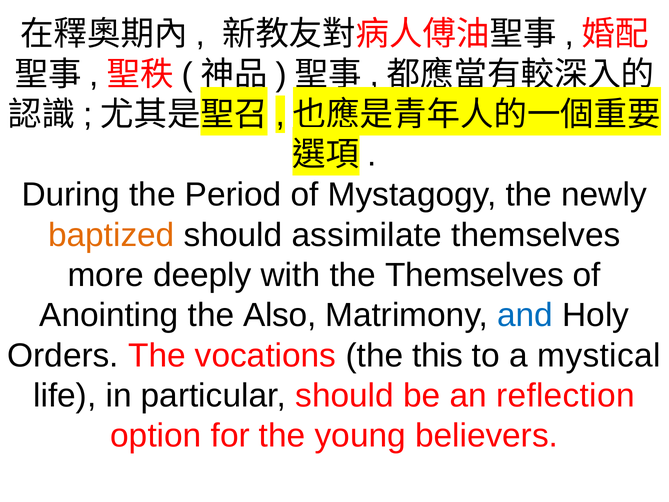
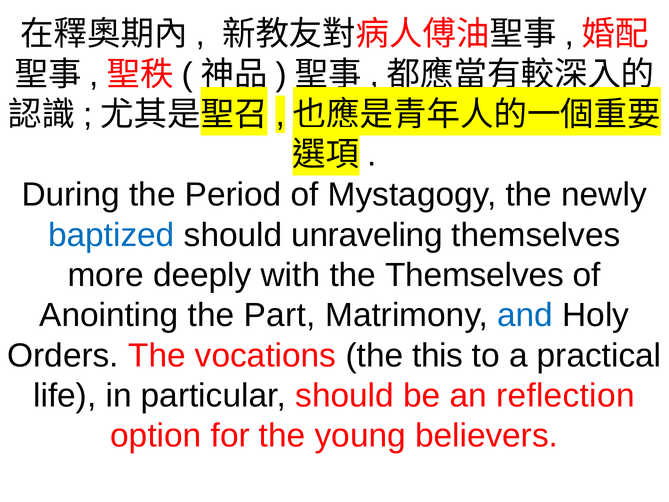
baptized colour: orange -> blue (111, 235)
assimilate: assimilate -> unraveling (367, 235)
Also: Also -> Part (280, 315)
mystical: mystical -> practical (599, 355)
